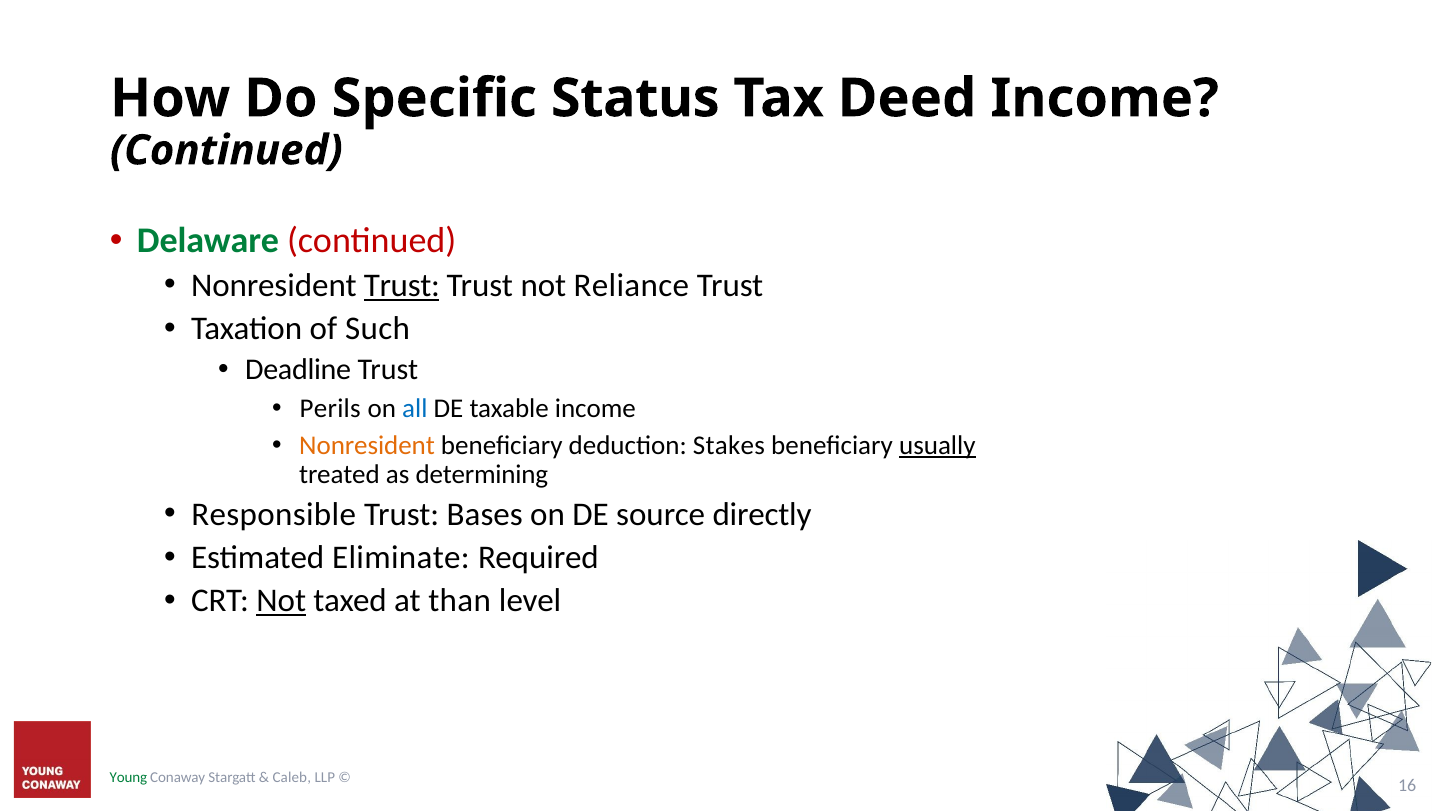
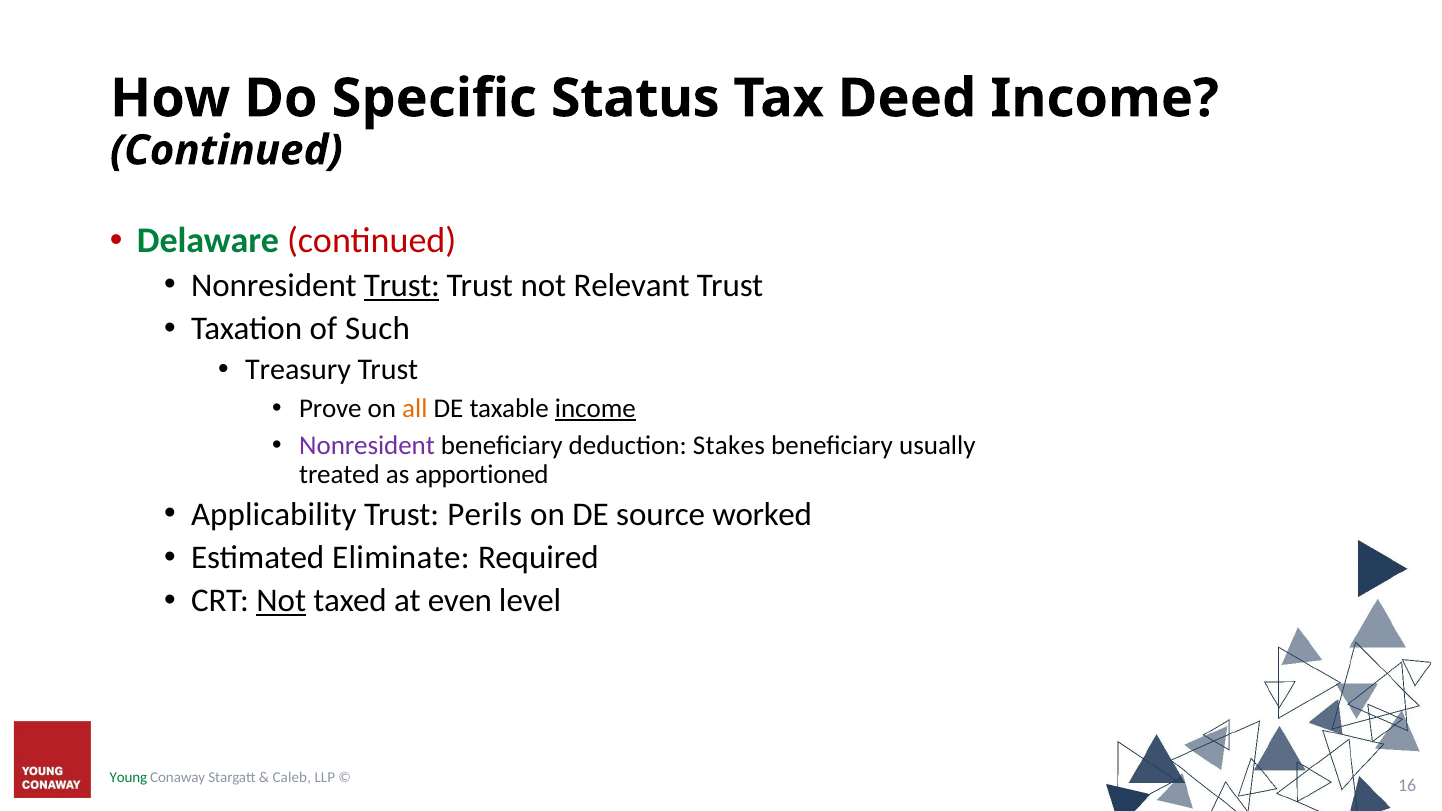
Reliance: Reliance -> Relevant (632, 285)
Deadline: Deadline -> Treasury (298, 370)
Perils: Perils -> Prove (330, 408)
all colour: blue -> orange (415, 408)
income underline: none -> present (595, 408)
Nonresident colour: orange -> purple (367, 445)
usually underline: present -> none (937, 445)
determining: determining -> apportioned (482, 474)
Responsible: Responsible -> Applicability (274, 514)
Bases: Bases -> Perils (485, 514)
directly: directly -> worked (762, 514)
than: than -> even (460, 601)
